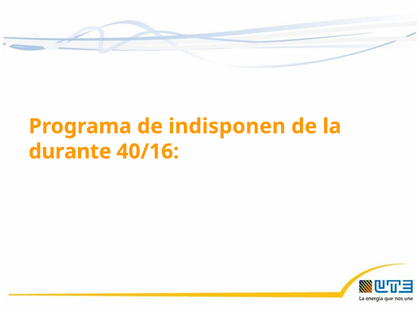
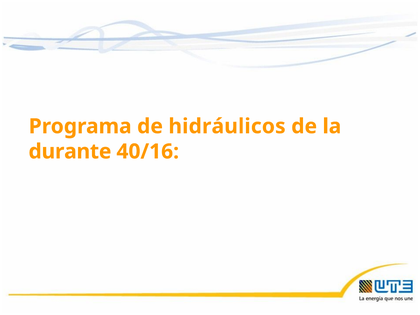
indisponen: indisponen -> hidráulicos (227, 126)
